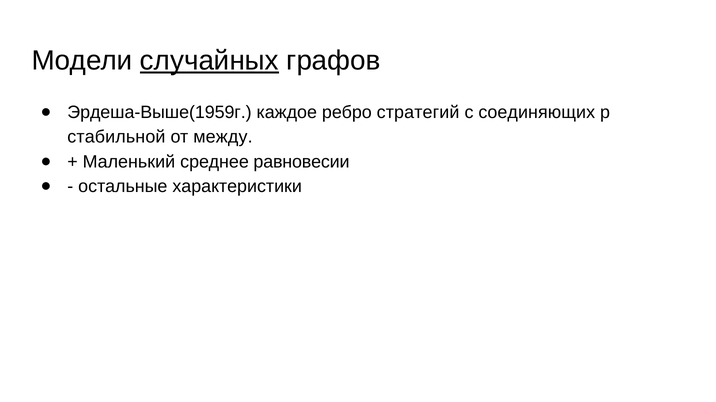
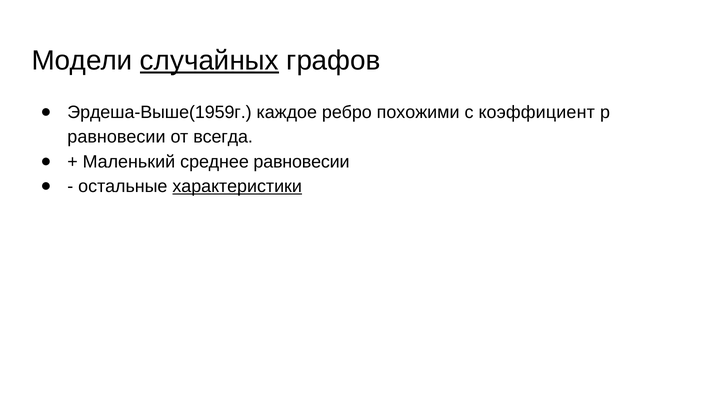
стратегий: стратегий -> похожими (418, 113)
соединяющих: соединяющих -> коэффициент (537, 113)
стабильной: стабильной -> равновесии (116, 137)
между: между -> всегда (223, 137)
характеристики underline: none -> present (237, 187)
